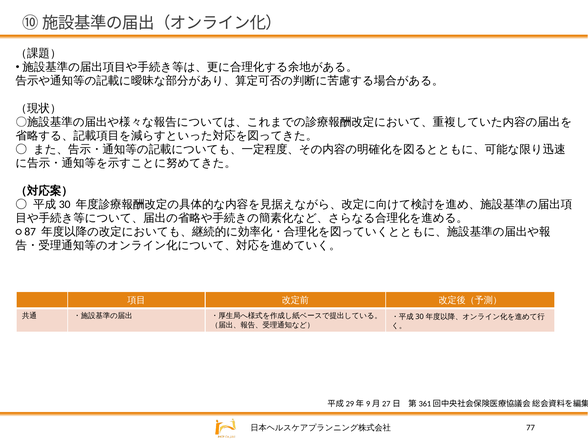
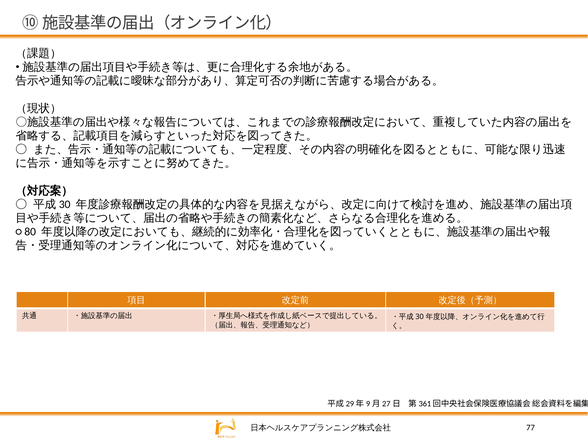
87: 87 -> 80 (30, 232)
